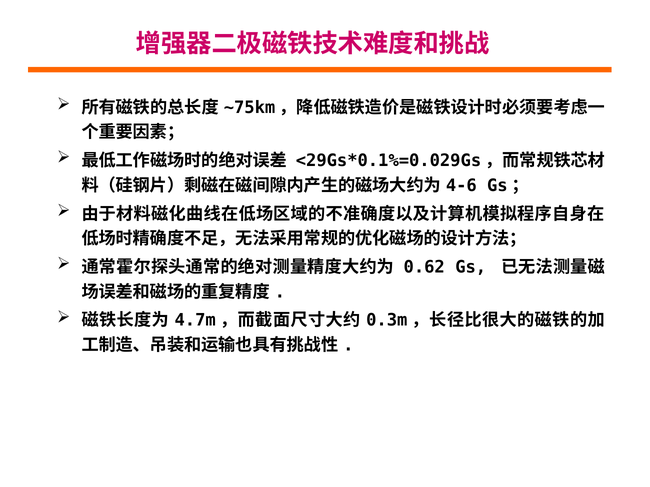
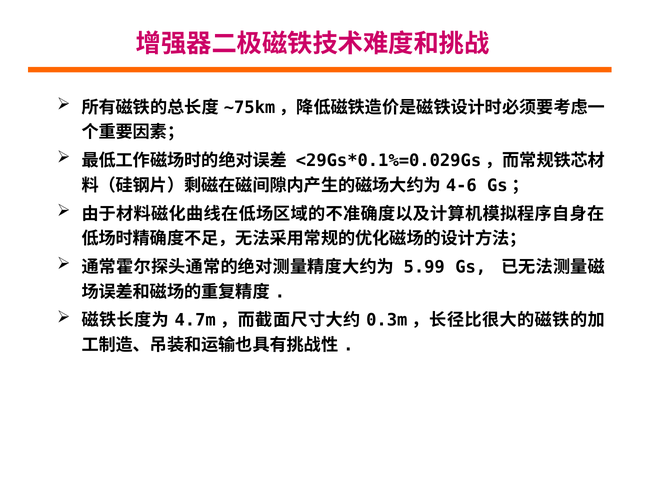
0.62: 0.62 -> 5.99 (424, 267)
